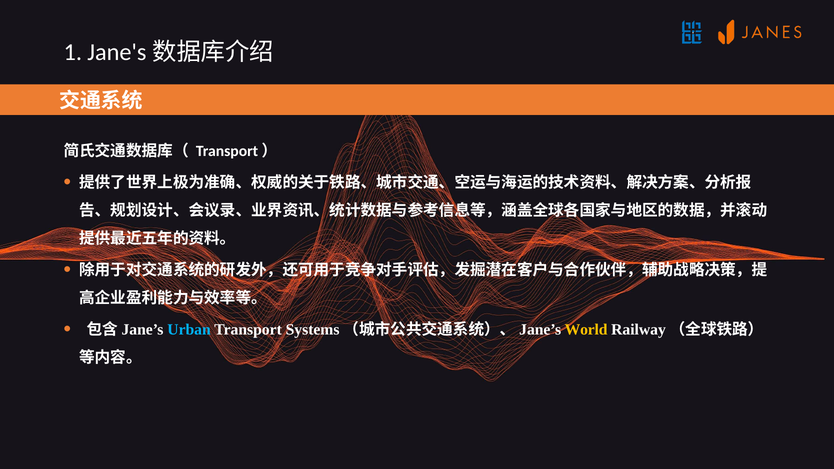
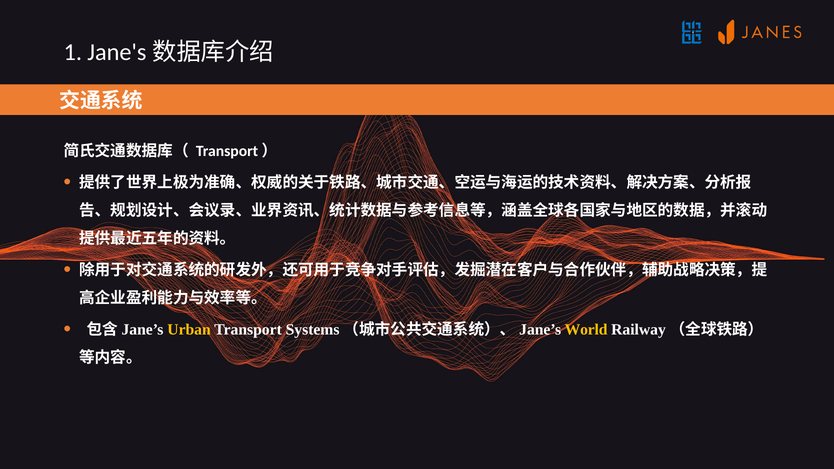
Urban colour: light blue -> yellow (189, 329)
